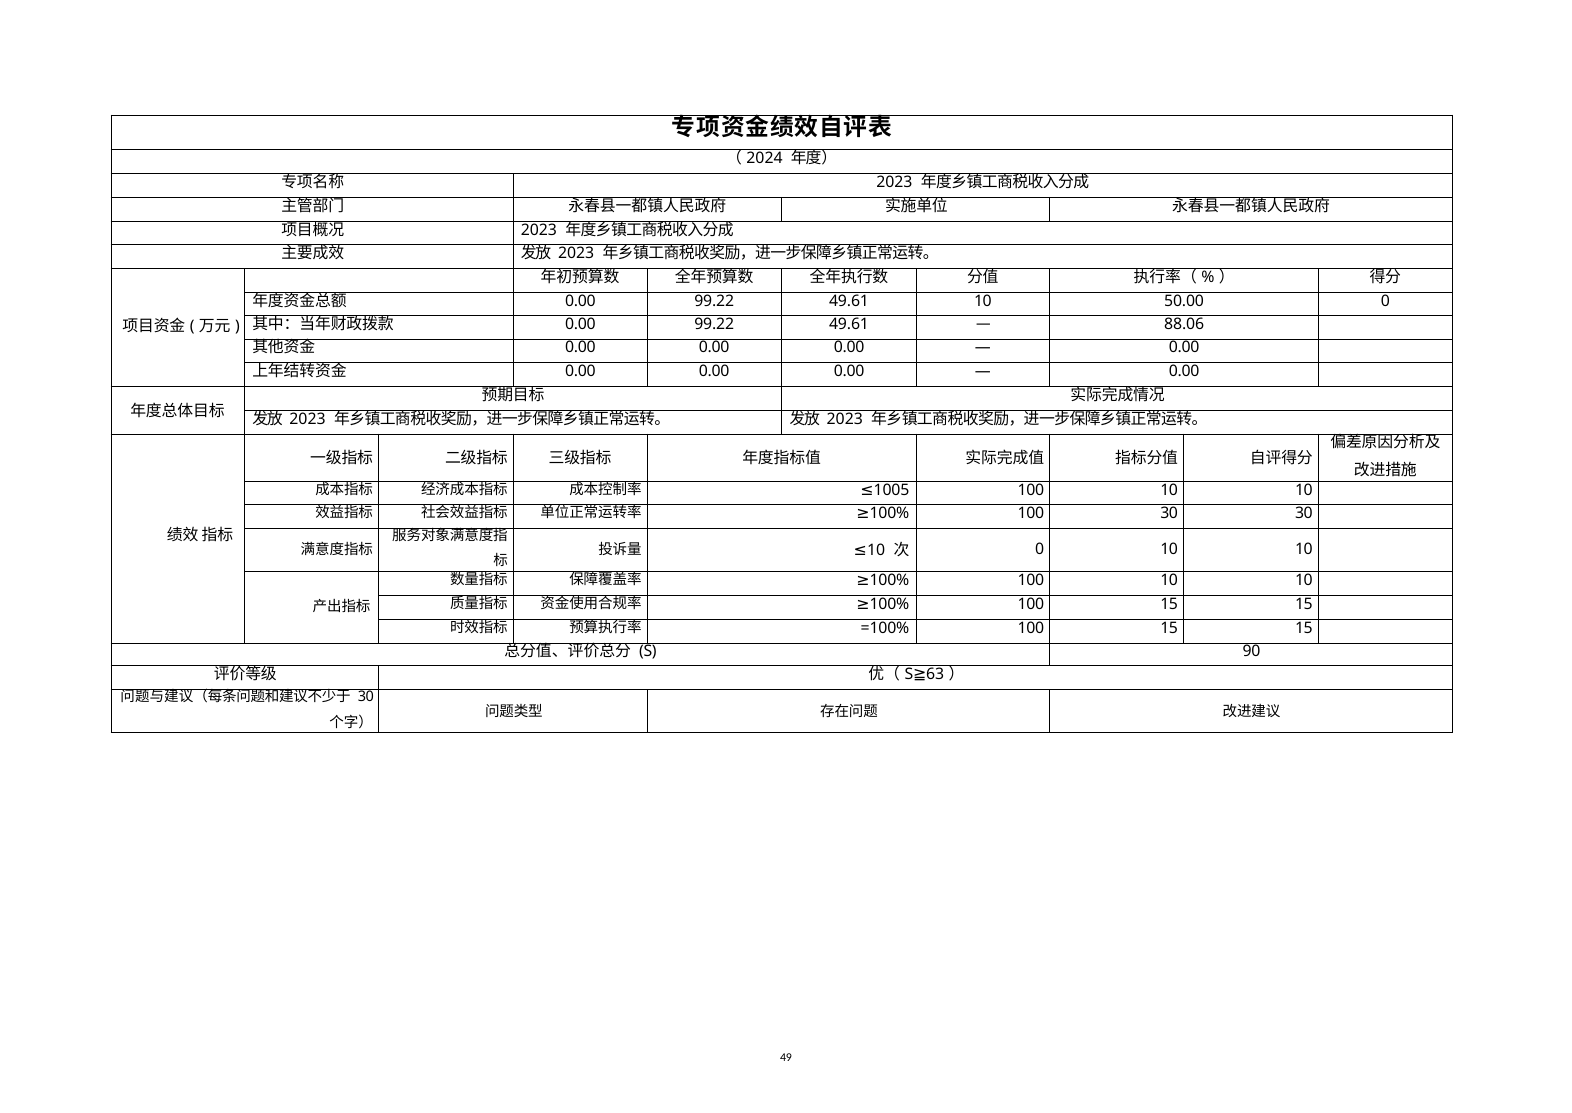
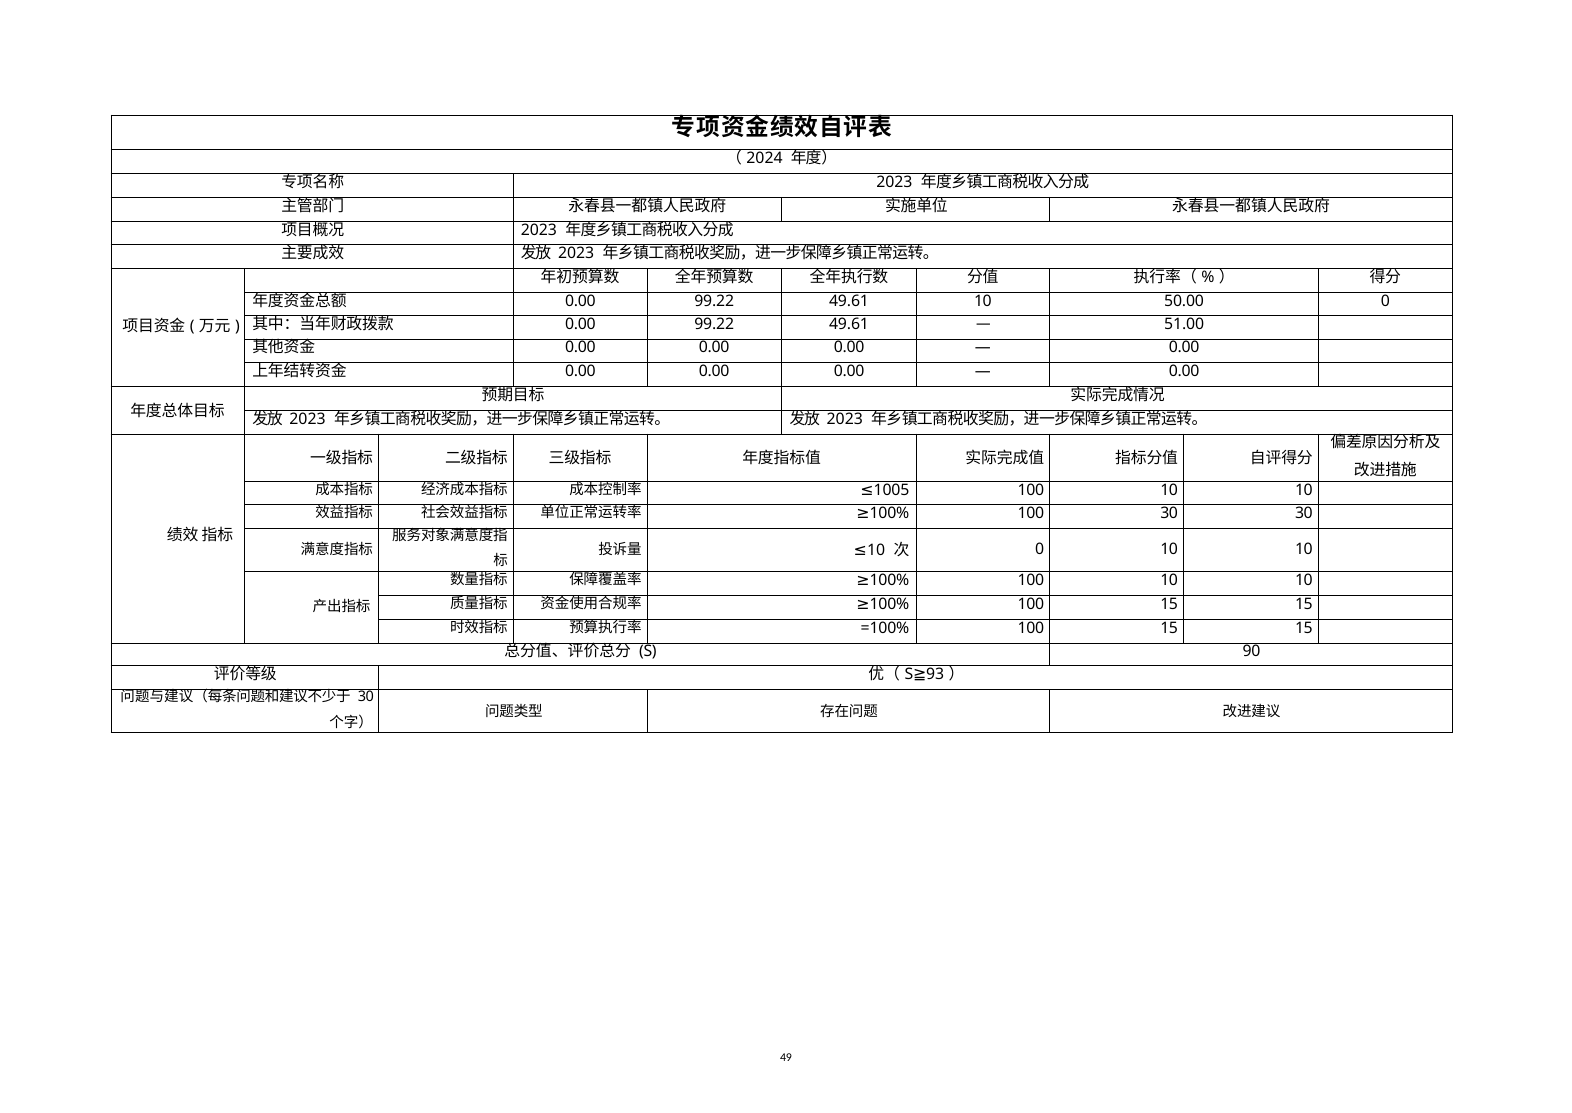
88.06: 88.06 -> 51.00 (1184, 324)
63: 63 -> 93 (935, 675)
